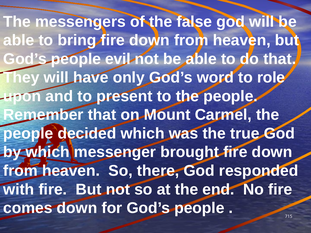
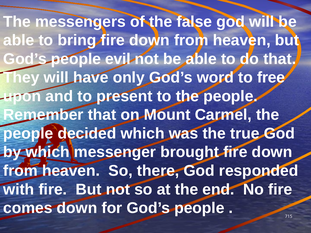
role: role -> free (271, 78)
